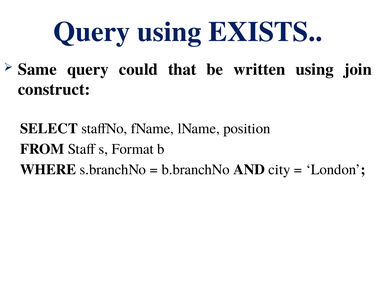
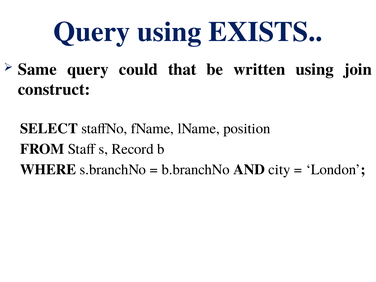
Format: Format -> Record (133, 149)
